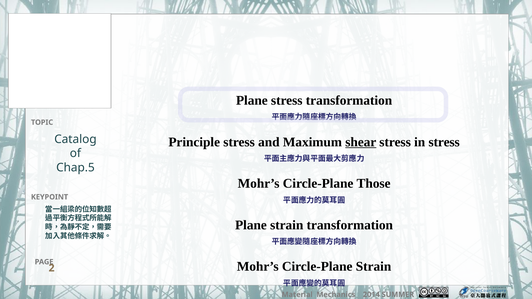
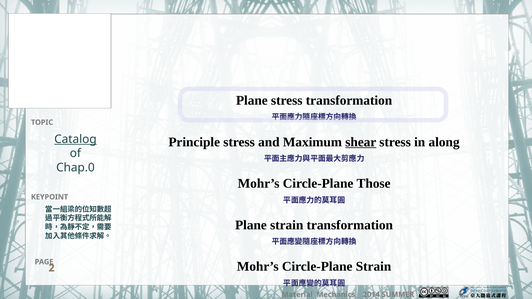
Catalog underline: none -> present (75, 139)
in stress: stress -> along (444, 142)
Chap.5: Chap.5 -> Chap.0 (75, 168)
